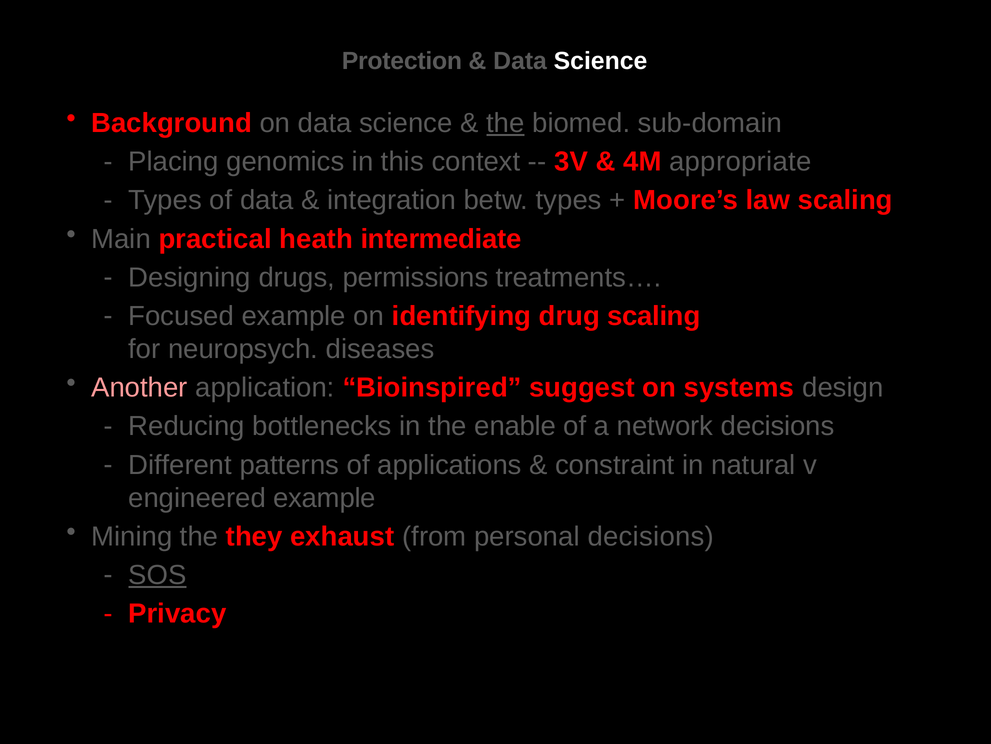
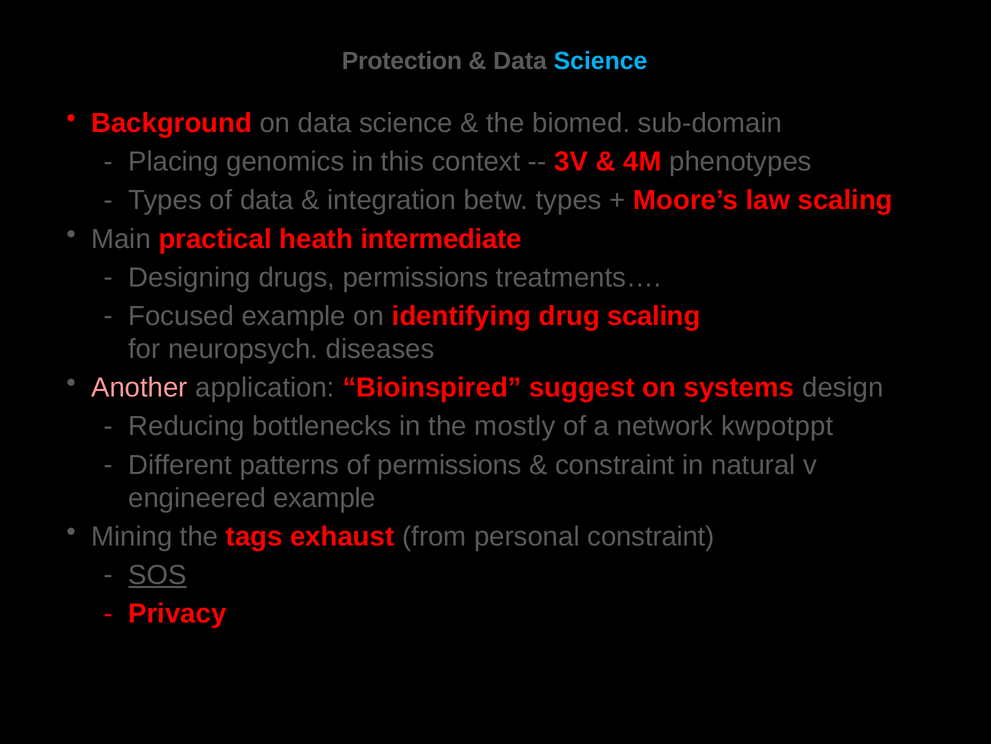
Science colour: white -> light blue (601, 61)
the underline: present -> none (505, 123)
appropriate: appropriate -> phenotypes (740, 162)
enable: enable -> mostly (515, 426)
network decisions: decisions -> kwpotppt (777, 426)
of applications: applications -> permissions (450, 464)
they: they -> tags (254, 536)
personal decisions: decisions -> constraint (651, 536)
